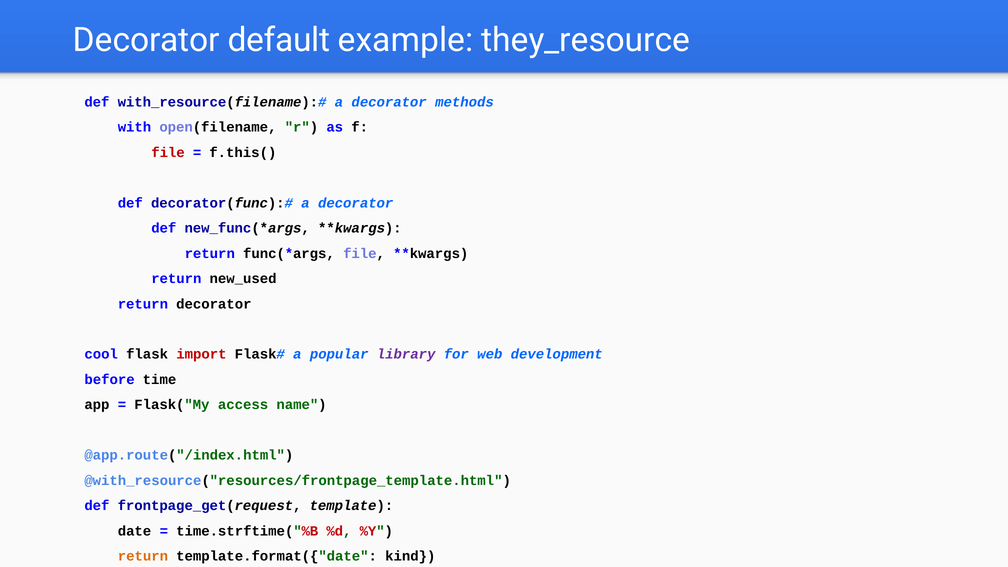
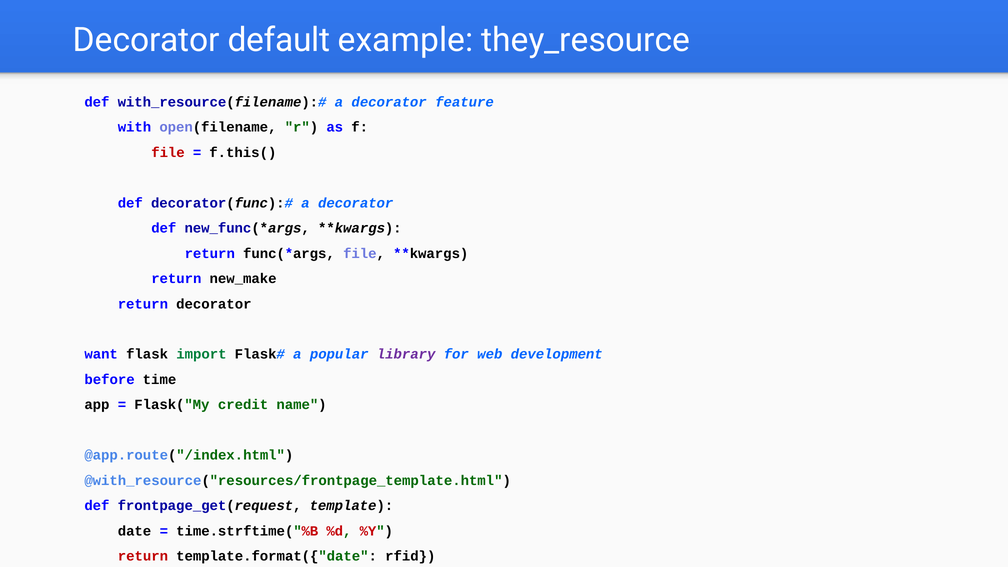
methods: methods -> feature (464, 102)
new_used: new_used -> new_make (243, 279)
cool: cool -> want (101, 354)
import colour: red -> green (201, 354)
access: access -> credit (243, 405)
return colour: orange -> red (143, 556)
kind: kind -> rfid (410, 556)
